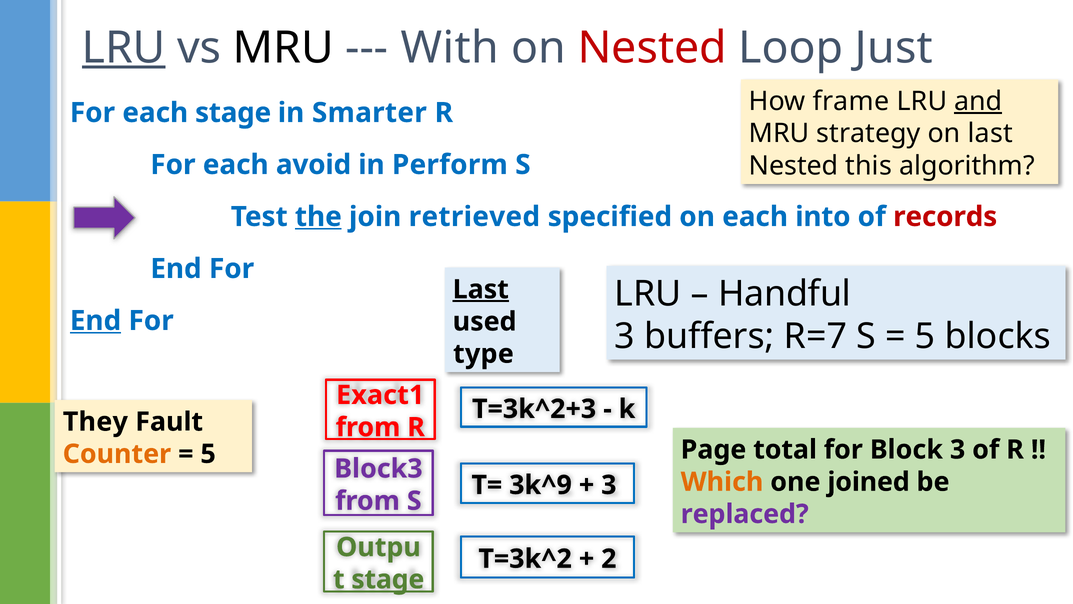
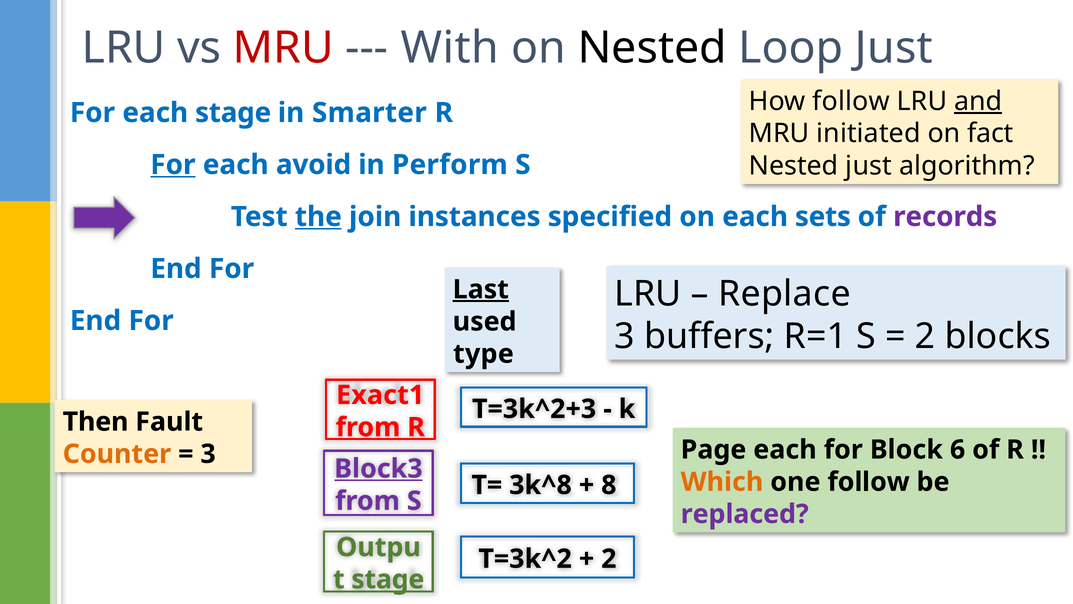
LRU underline: present -> none (124, 48)
MRU colour: black -> red (283, 48)
Nested colour: red -> black (652, 48)
How frame: frame -> follow (851, 101)
strategy: strategy -> initiated (869, 134)
on last: last -> fact (991, 134)
Nested this: this -> just (869, 166)
For underline: none -> present (173, 165)
retrieved: retrieved -> instances (475, 217)
into: into -> sets (823, 217)
records colour: red -> purple (945, 217)
Handful: Handful -> Replace (784, 293)
End underline: present -> none (96, 321)
R=7: R=7 -> R=1 (815, 336)
5: 5 -> 2 (925, 336)
They: They -> Then (96, 422)
Page total: total -> each (785, 449)
Block 3: 3 -> 6 (958, 449)
5: 5 -> 3 (208, 454)
Block3 underline: none -> present (378, 468)
one joined: joined -> follow (869, 482)
3k^9: 3k^9 -> 3k^8 (541, 485)
3: 3 -> 8 (609, 485)
